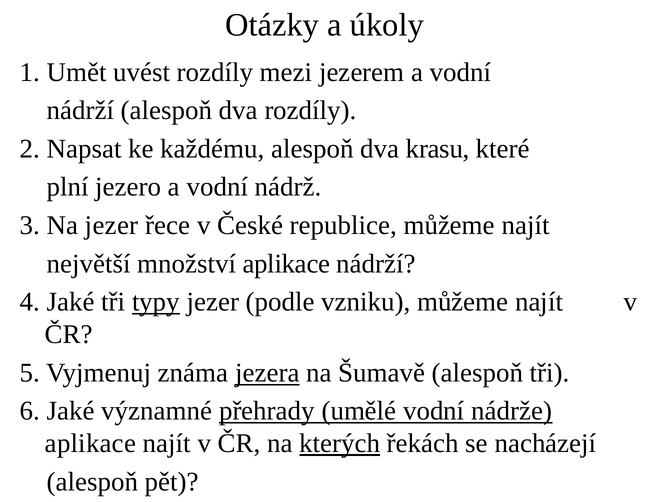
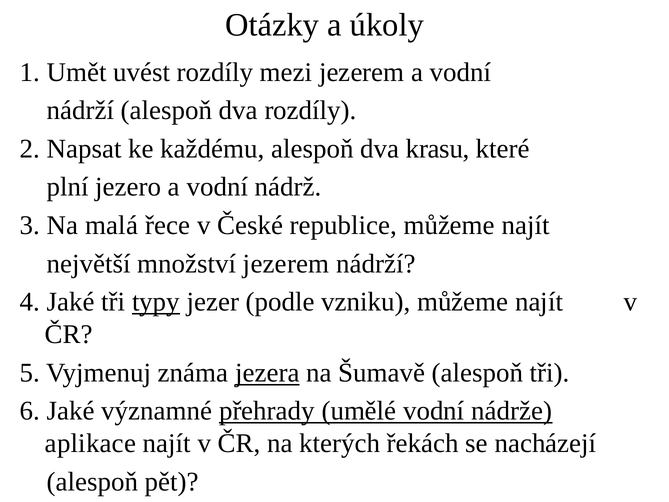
Na jezer: jezer -> malá (112, 225)
množství aplikace: aplikace -> jezerem (286, 264)
kterých underline: present -> none (340, 443)
